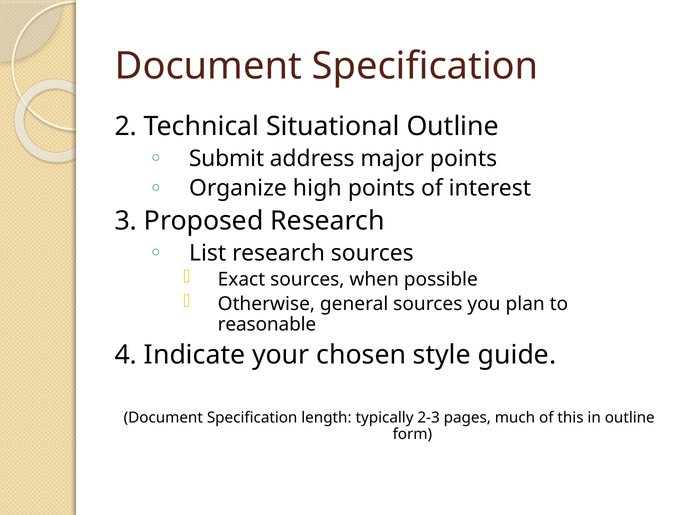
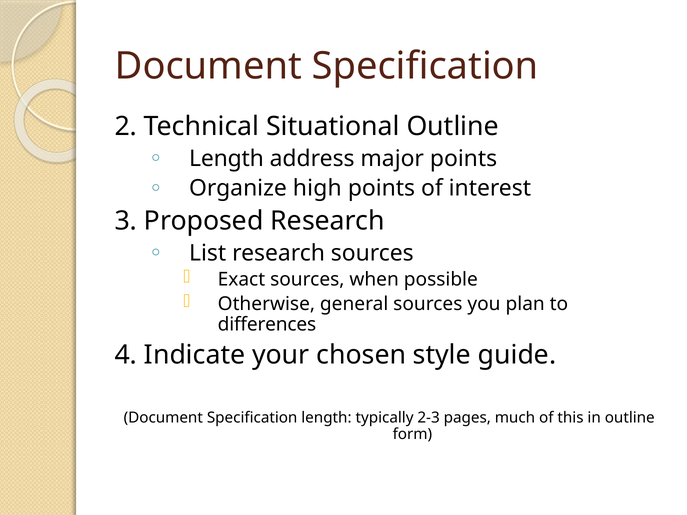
Submit: Submit -> Length (226, 159)
reasonable: reasonable -> differences (267, 325)
